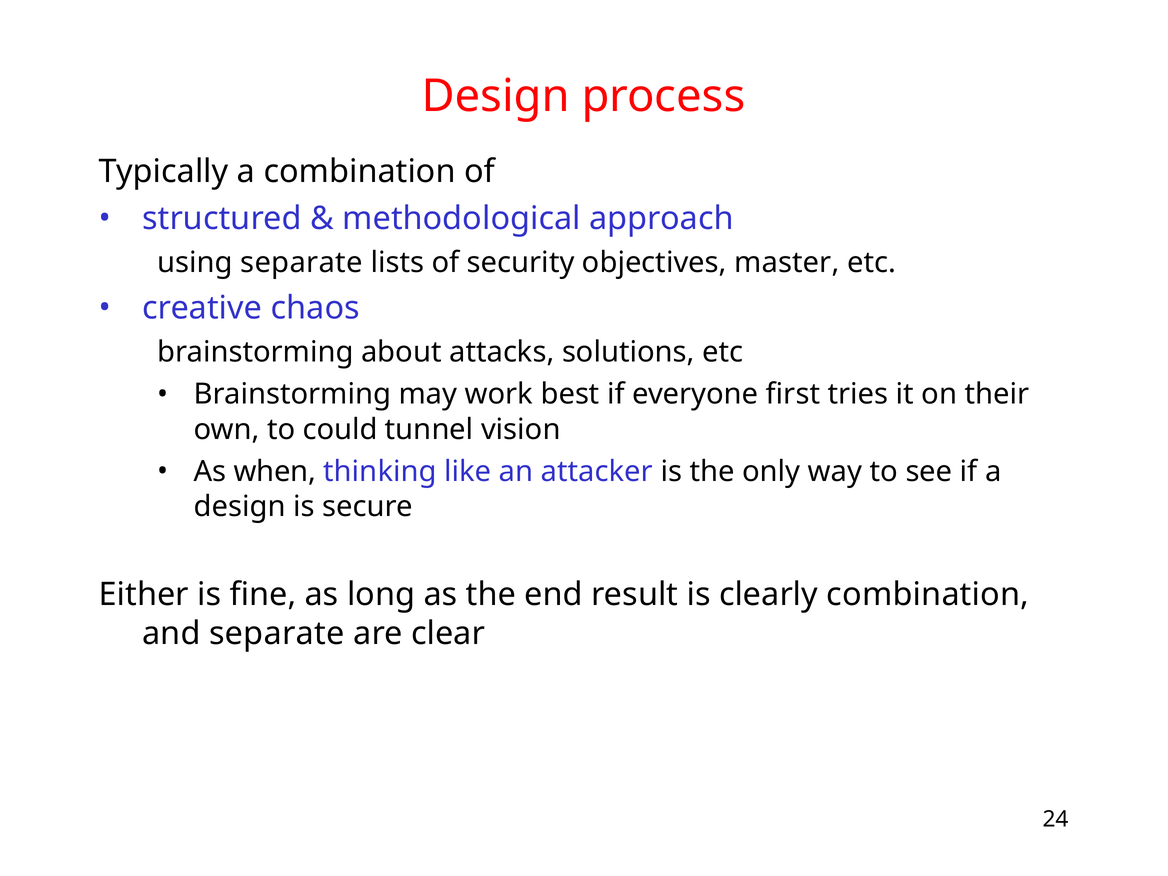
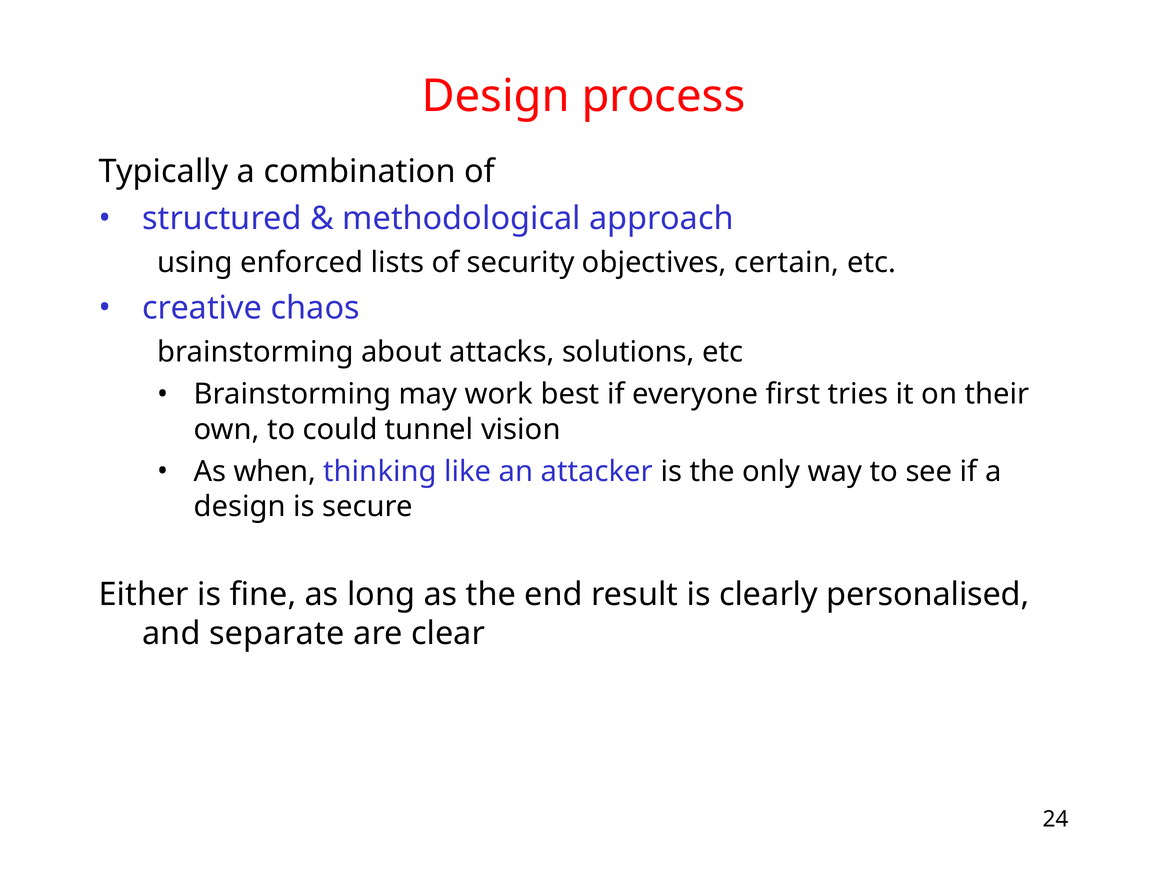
using separate: separate -> enforced (302, 263)
master: master -> certain (787, 263)
clearly combination: combination -> personalised (928, 594)
